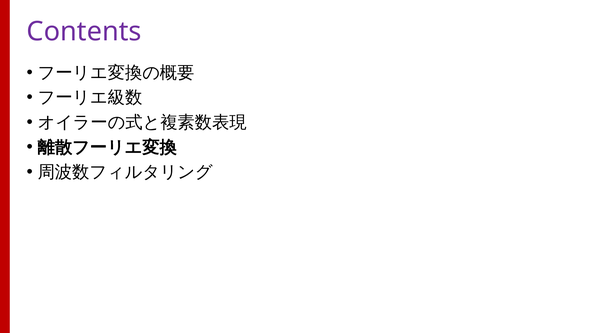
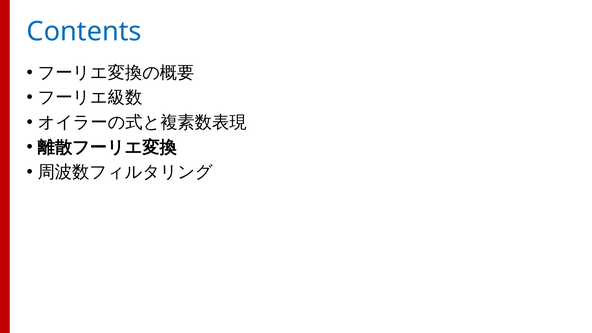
Contents colour: purple -> blue (84, 31)
